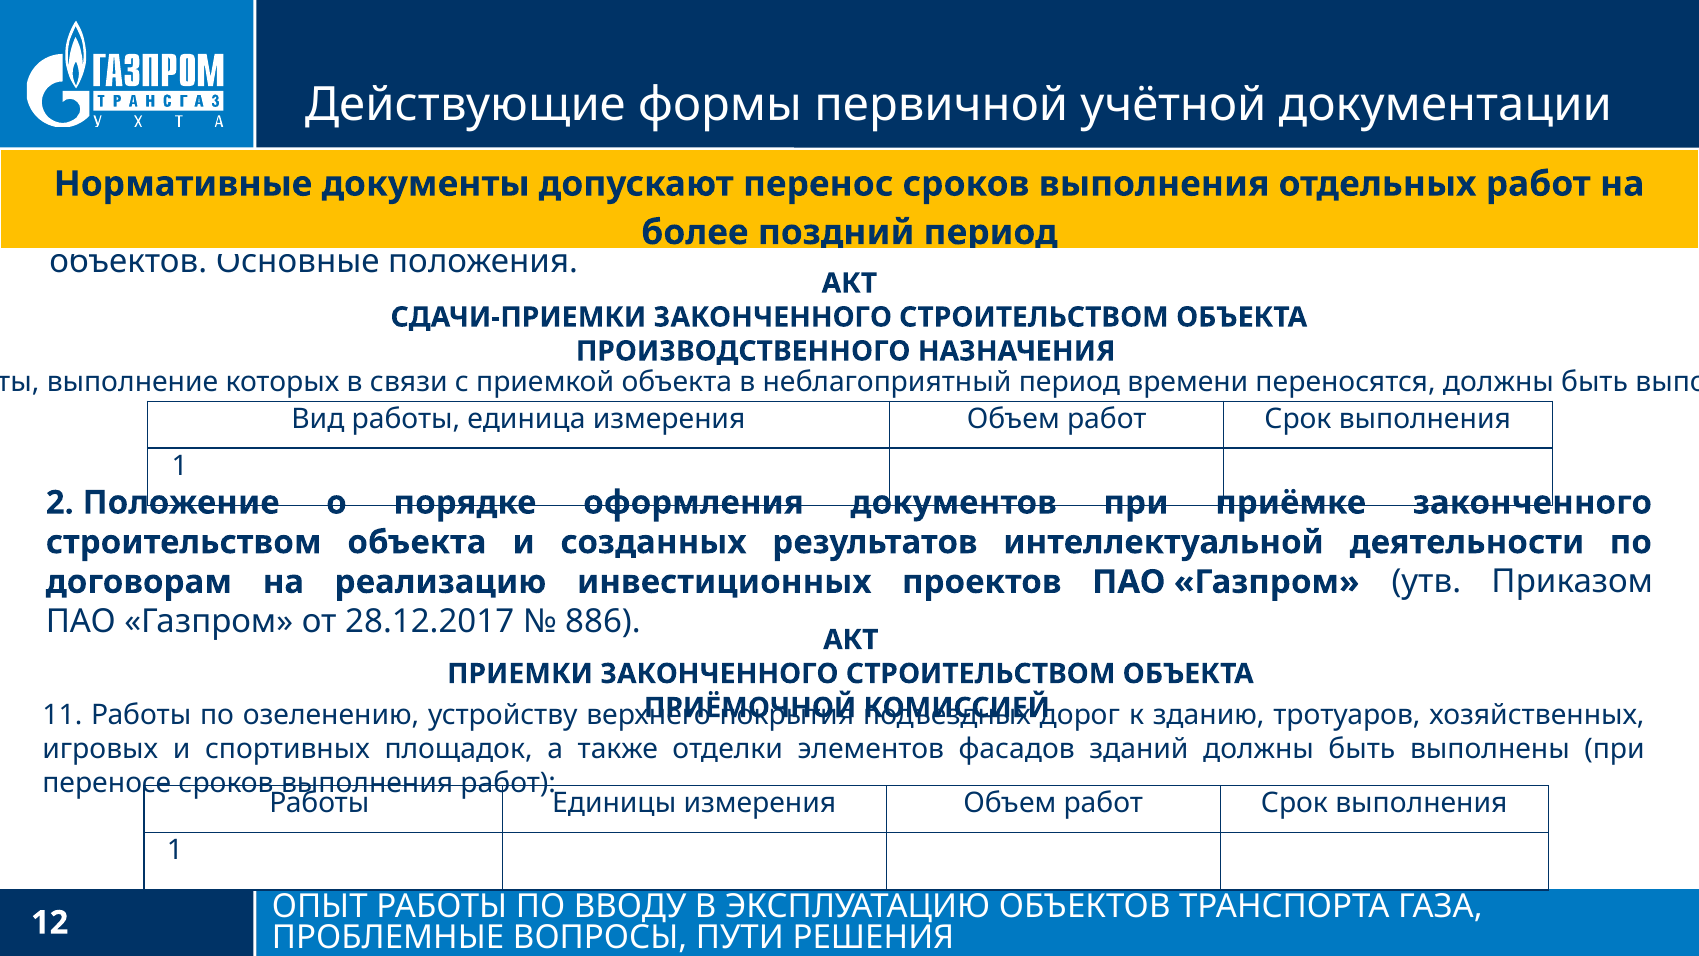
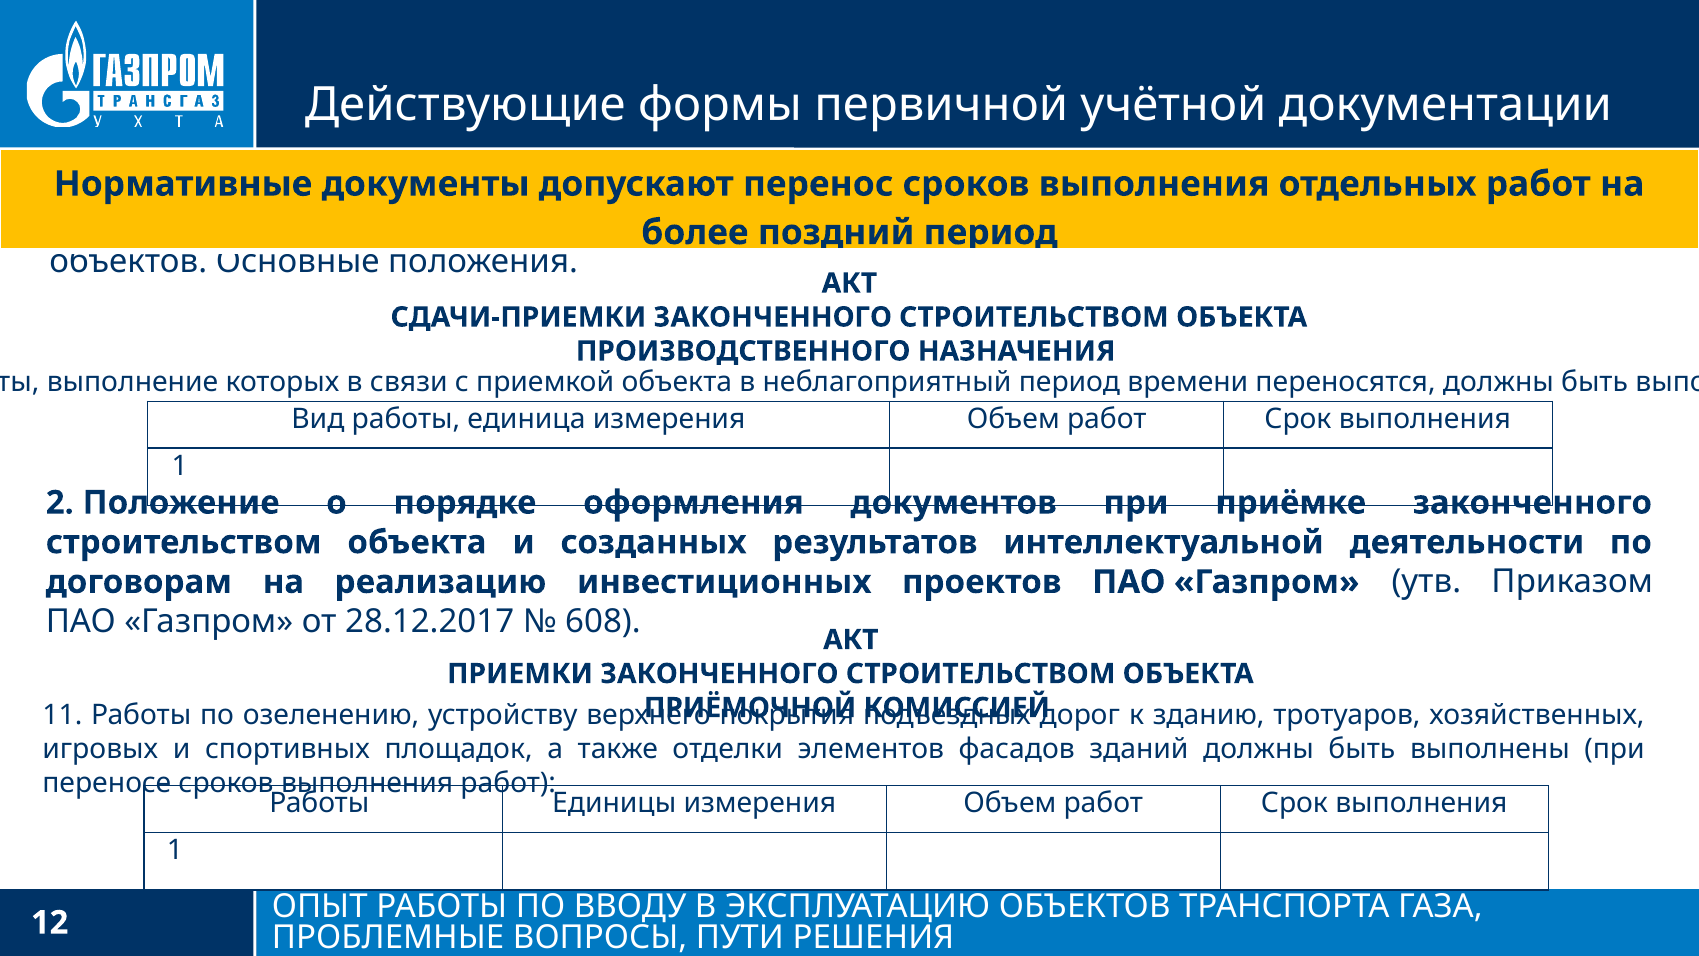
886: 886 -> 608 (603, 622)
